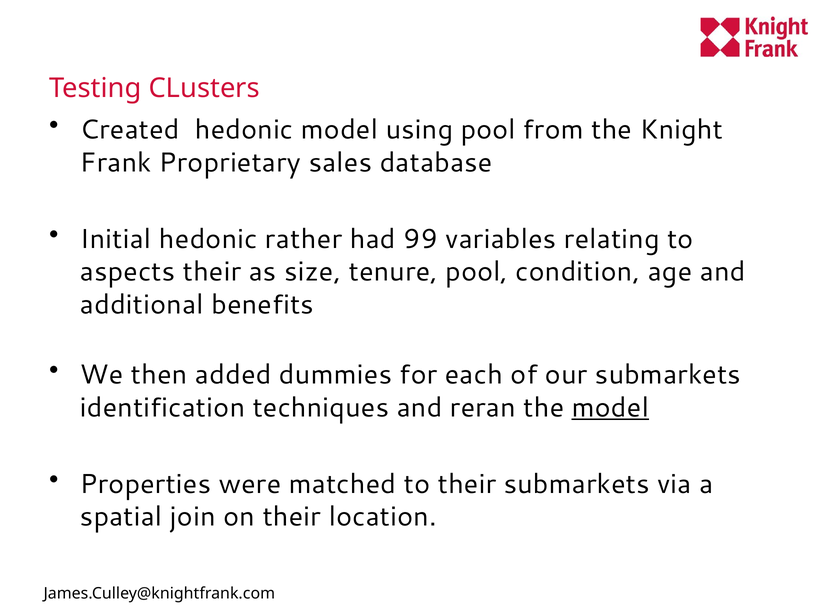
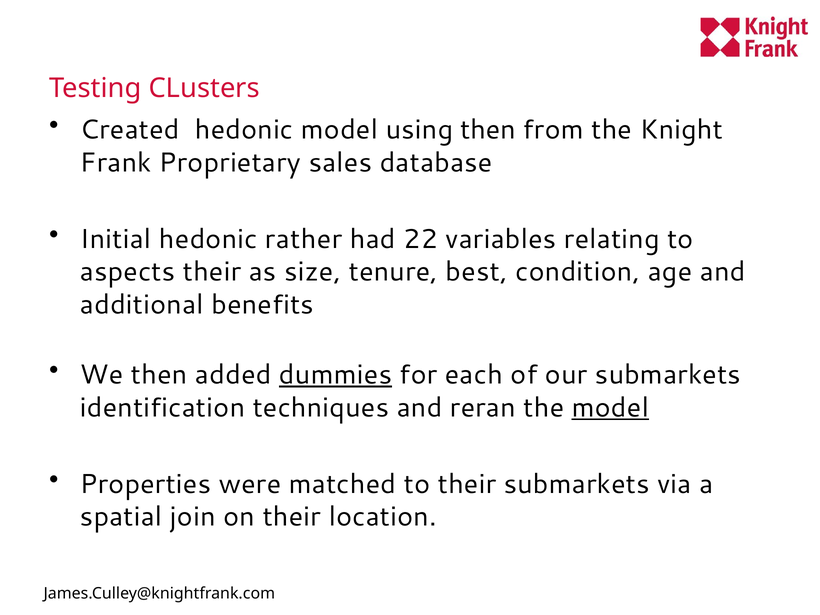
using pool: pool -> then (488, 130)
99: 99 -> 22 (421, 239)
tenure pool: pool -> best (477, 272)
dummies underline: none -> present (336, 375)
